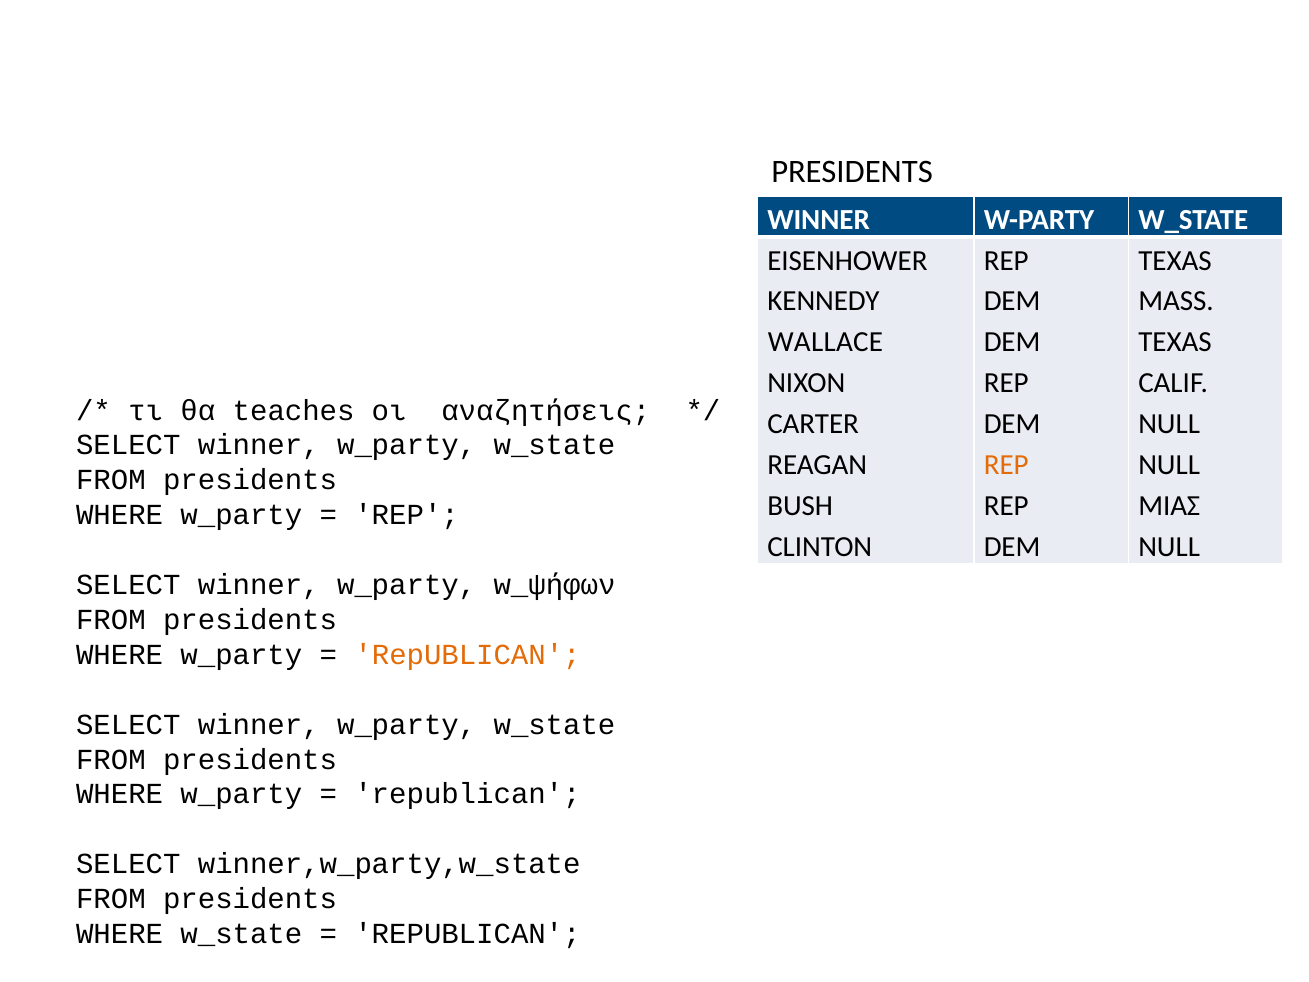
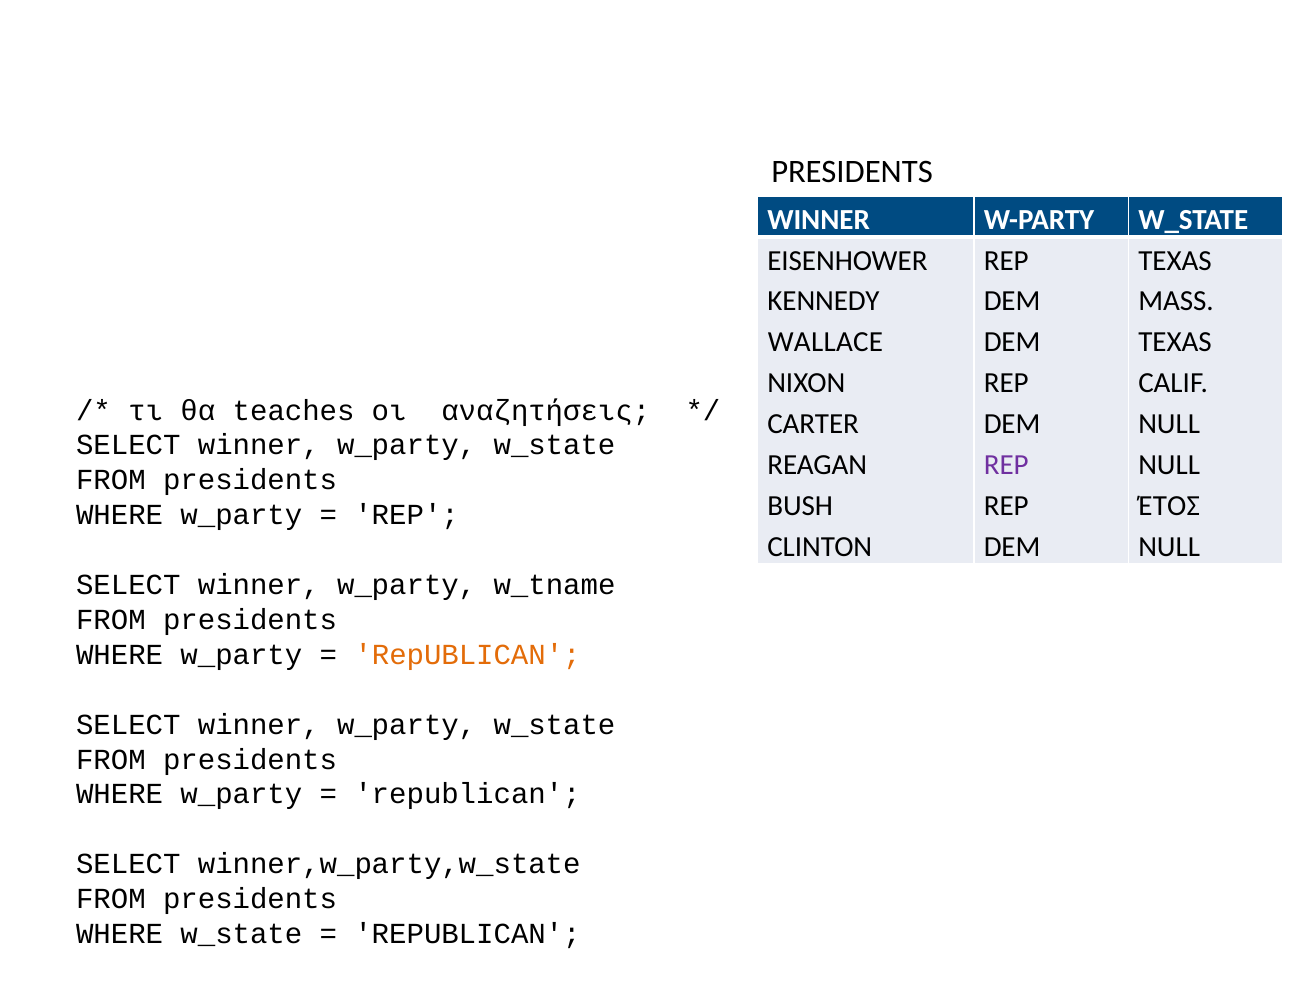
REP colour: orange -> purple (1006, 465)
ΜΙΑΣ: ΜΙΑΣ -> ΈΤΟΣ (1169, 506)
w_ψήφων: w_ψήφων -> w_tname (555, 585)
